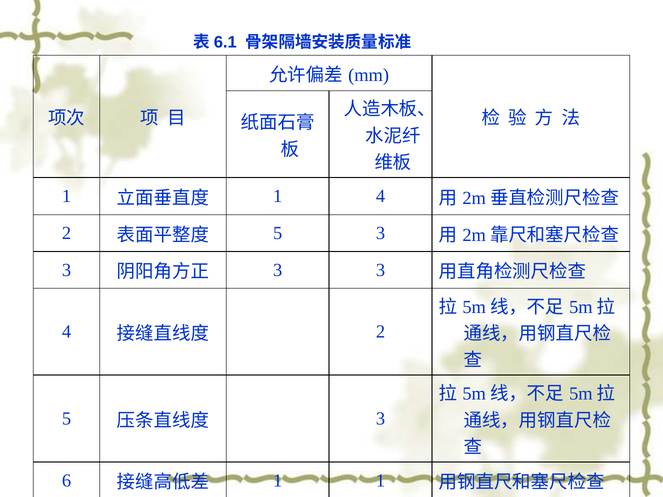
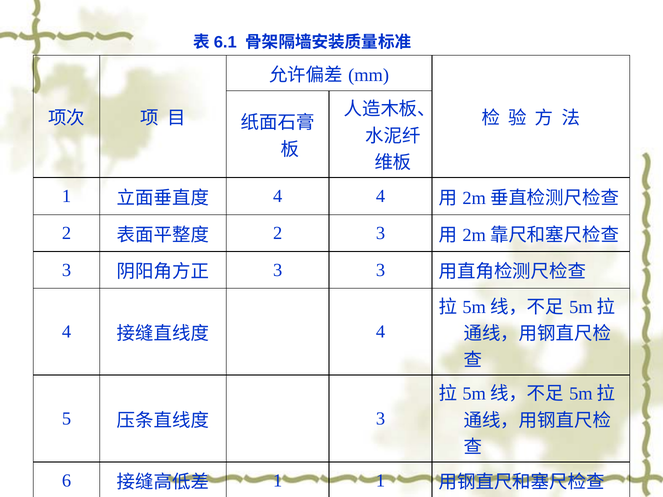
1: 1 -> 4 (278, 196)
5: 5 -> 2 (278, 233)
2: 2 -> 4 (381, 332)
